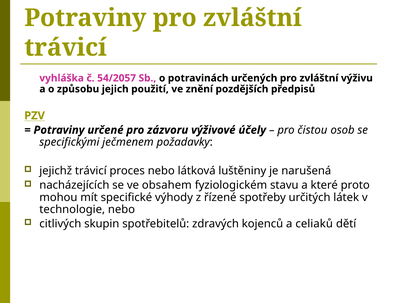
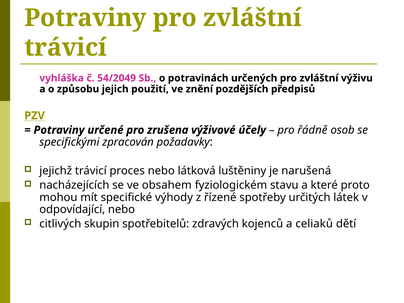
54/2057: 54/2057 -> 54/2049 (117, 78)
zázvoru: zázvoru -> zrušena (168, 130)
čistou: čistou -> řádně (312, 130)
ječmenem: ječmenem -> zpracován (128, 142)
technologie: technologie -> odpovídající (72, 210)
